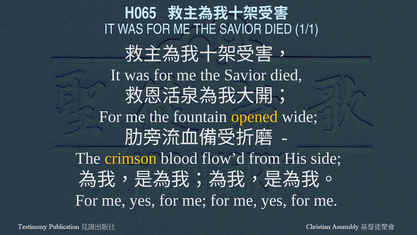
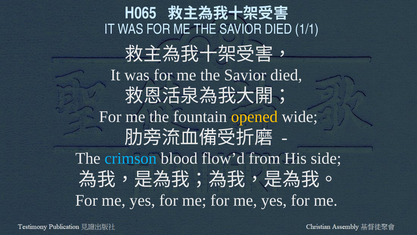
crimson colour: yellow -> light blue (131, 158)
